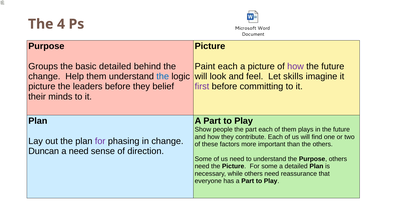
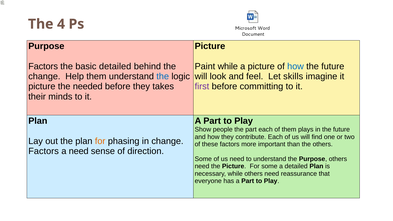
Groups: Groups -> Factors (43, 66)
Paint each: each -> while (228, 66)
how colour: purple -> blue (296, 66)
leaders: leaders -> needed (88, 87)
belief: belief -> takes (163, 87)
for colour: purple -> orange (100, 141)
Duncan: Duncan -> Factors (44, 151)
